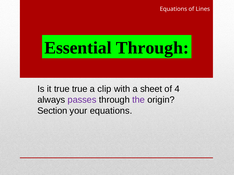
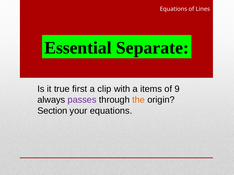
Essential Through: Through -> Separate (152, 48)
true true: true -> first (80, 89)
sheet: sheet -> items (151, 89)
4: 4 -> 9 (177, 89)
the colour: purple -> orange (139, 100)
